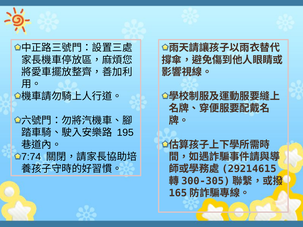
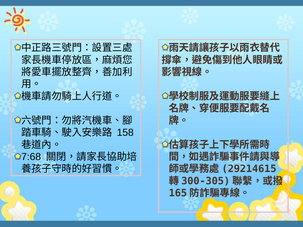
195: 195 -> 158 (125, 133)
7:74: 7:74 -> 7:68 (31, 157)
